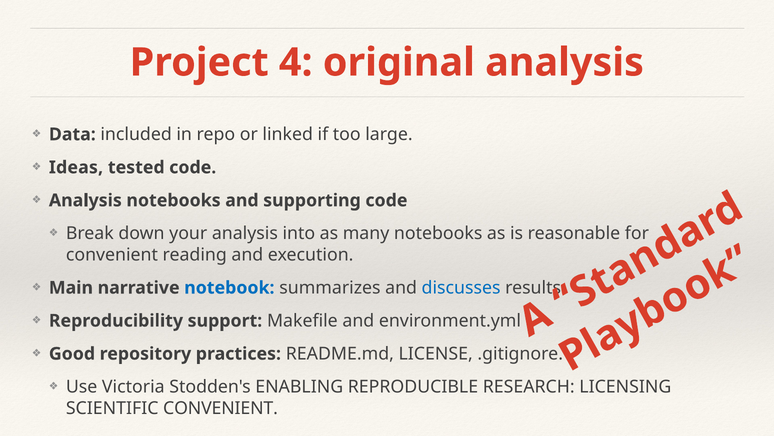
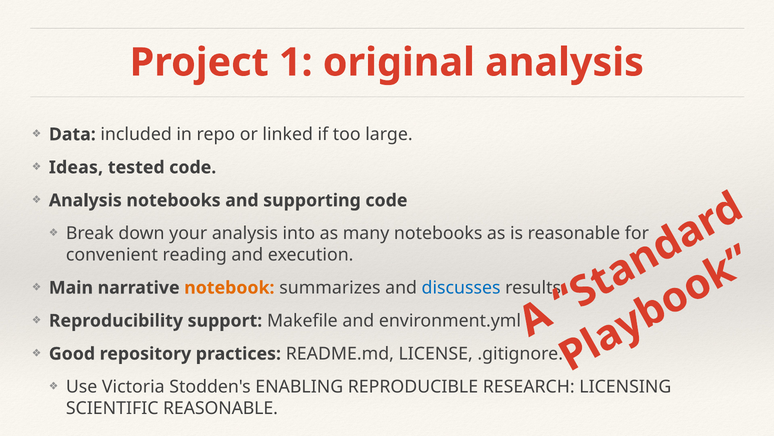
4: 4 -> 1 (296, 62)
notebook colour: blue -> orange (229, 287)
SCIENTIFIC CONVENIENT: CONVENIENT -> REASONABLE (220, 408)
